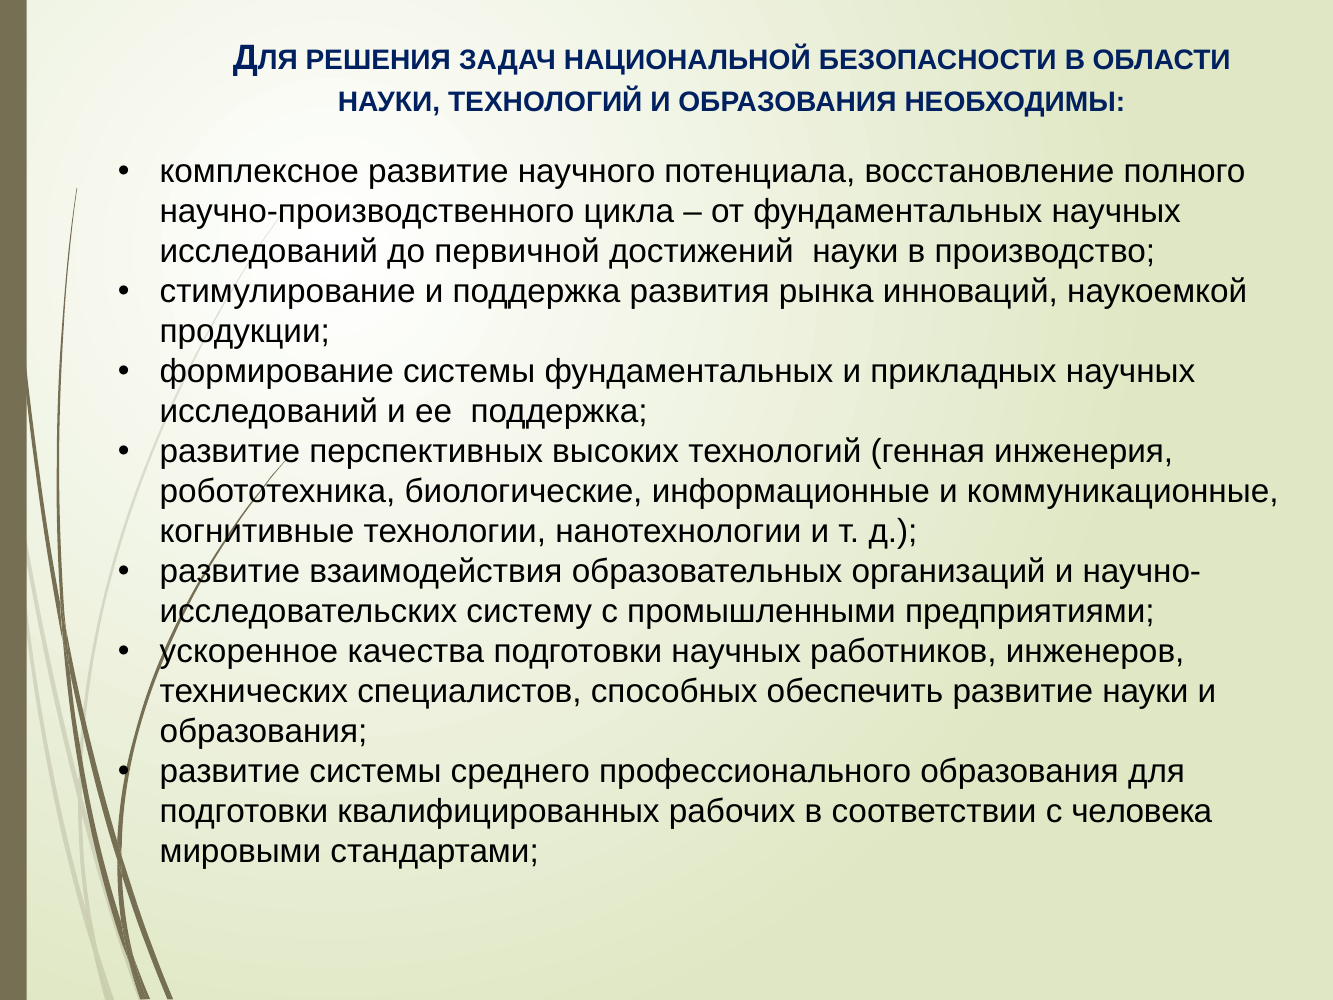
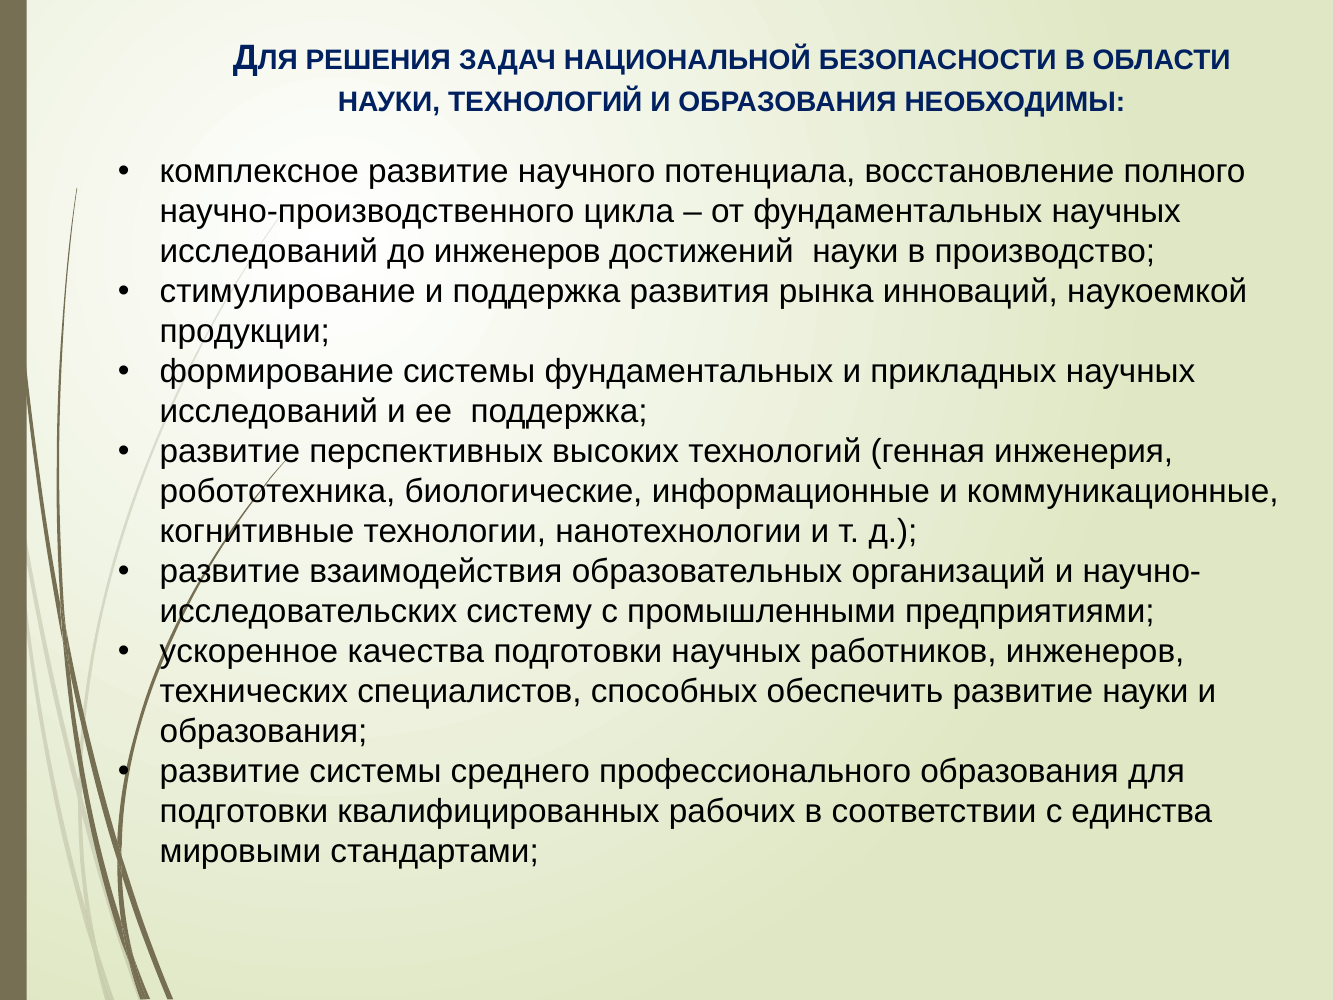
до первичной: первичной -> инженеров (517, 252)
человека: человека -> единства (1142, 812)
